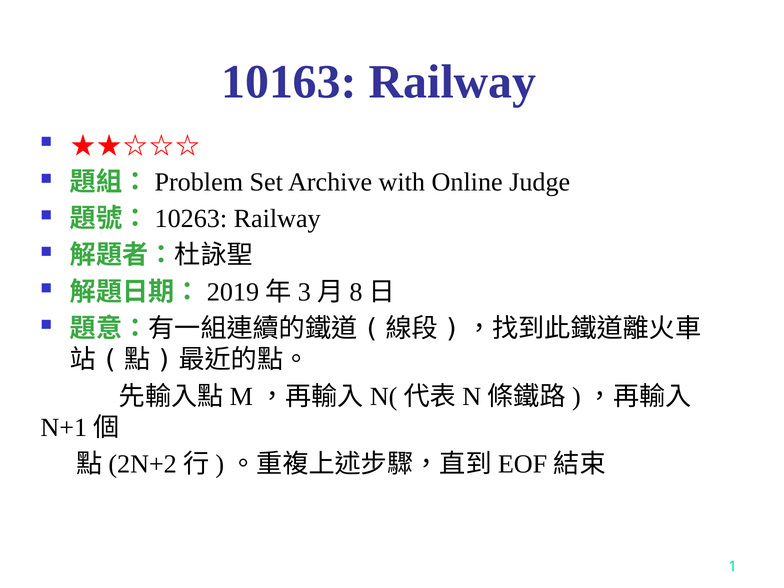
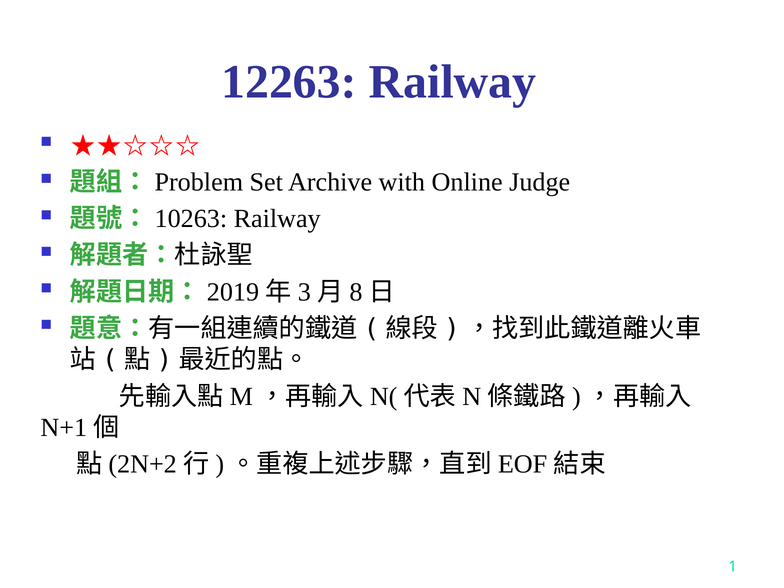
10163: 10163 -> 12263 (289, 82)
